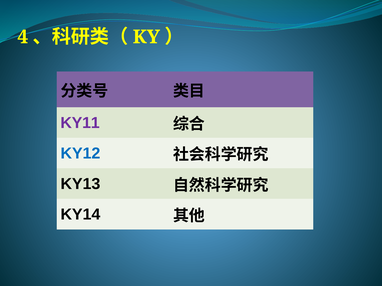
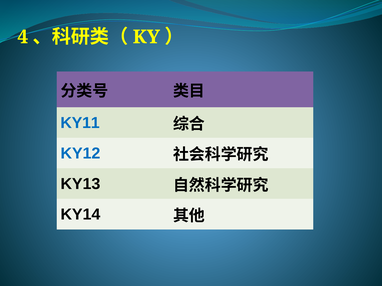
KY11 colour: purple -> blue (80, 123)
